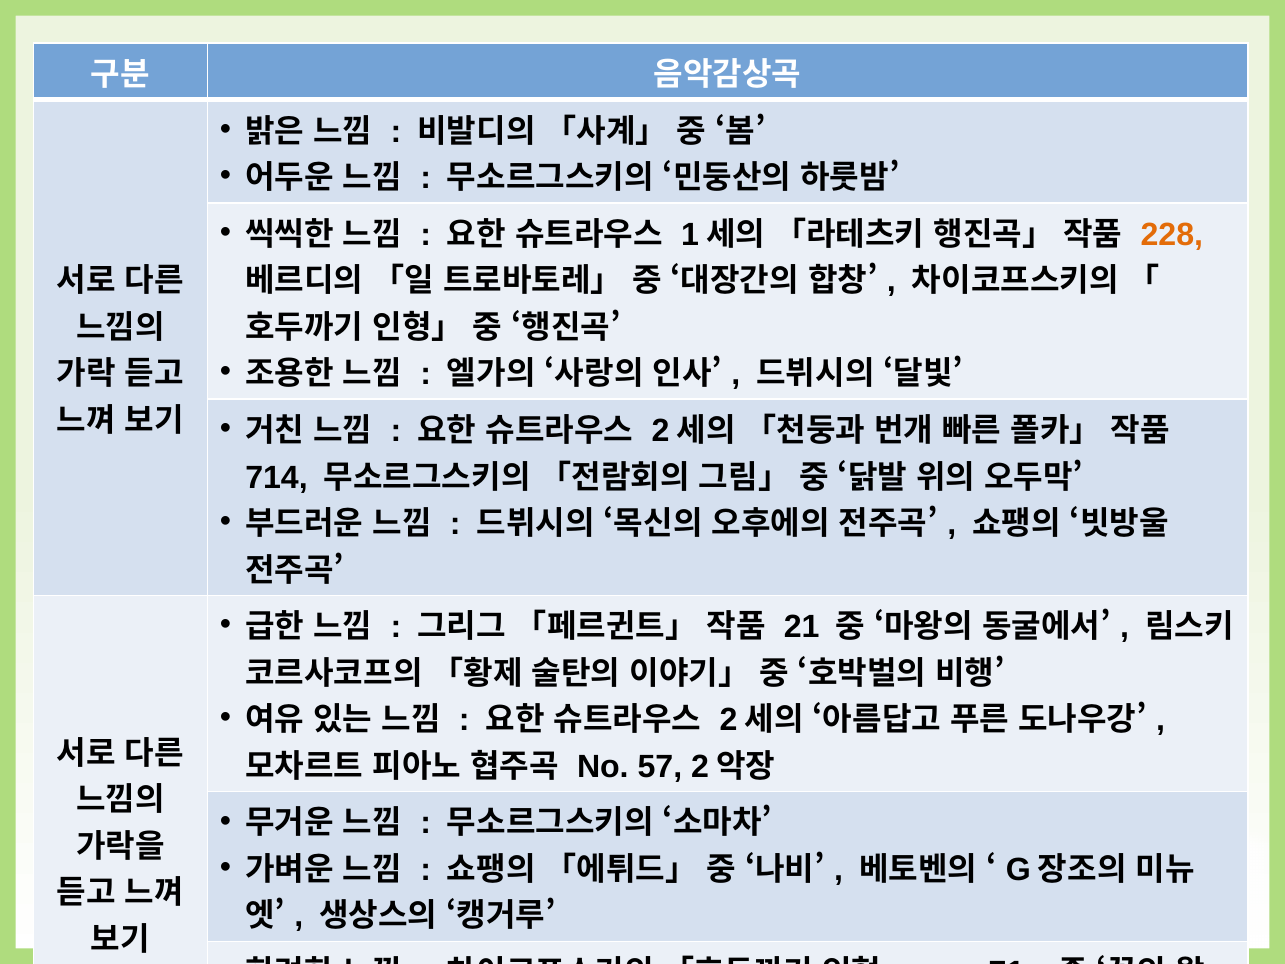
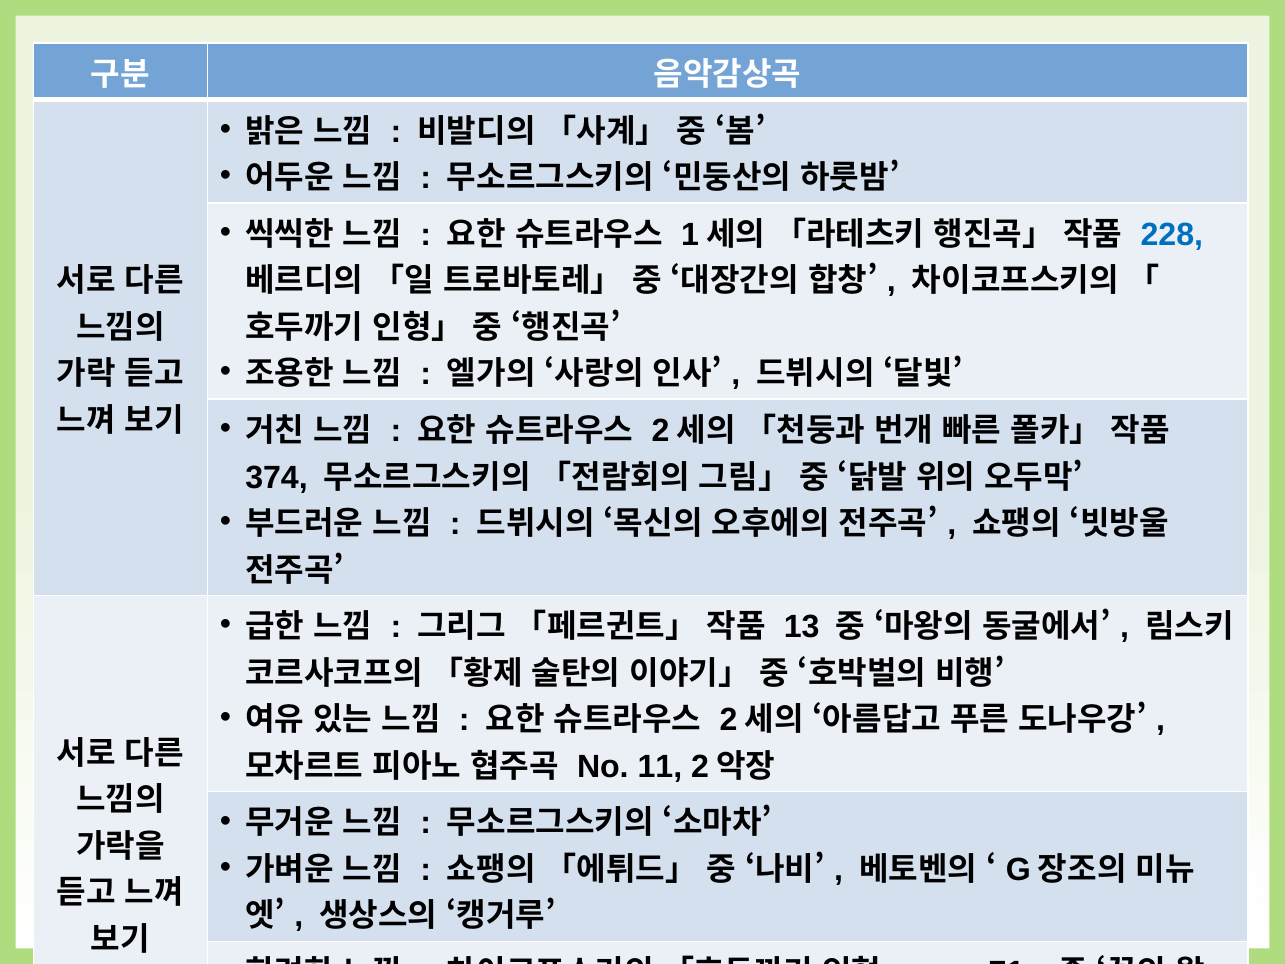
228 colour: orange -> blue (1172, 235)
714: 714 -> 374 (276, 477)
21: 21 -> 13 (802, 627)
57: 57 -> 11 (660, 766)
